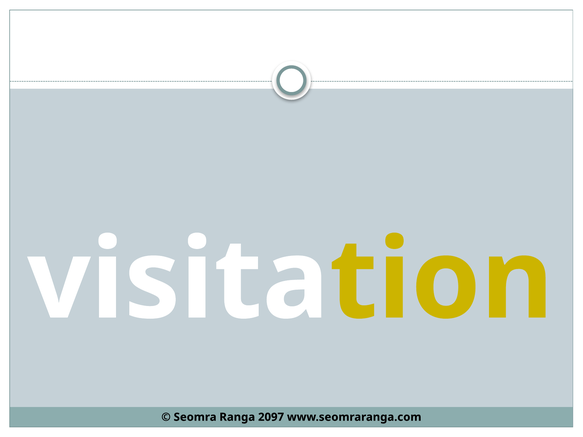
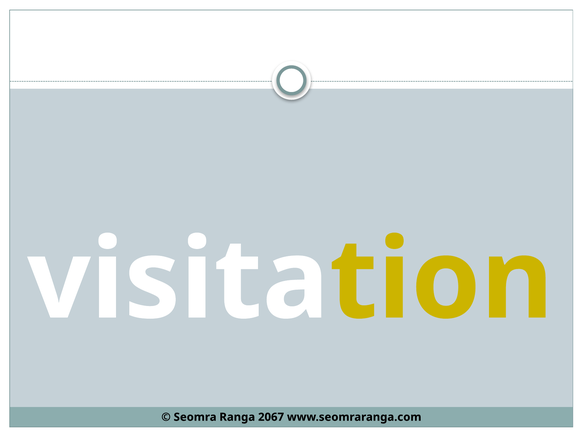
2097: 2097 -> 2067 (271, 417)
